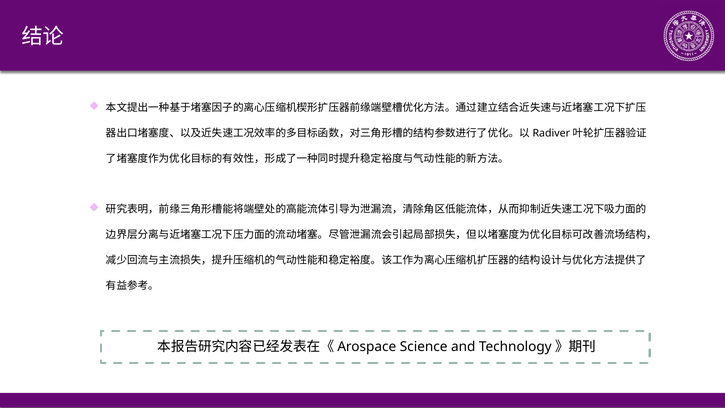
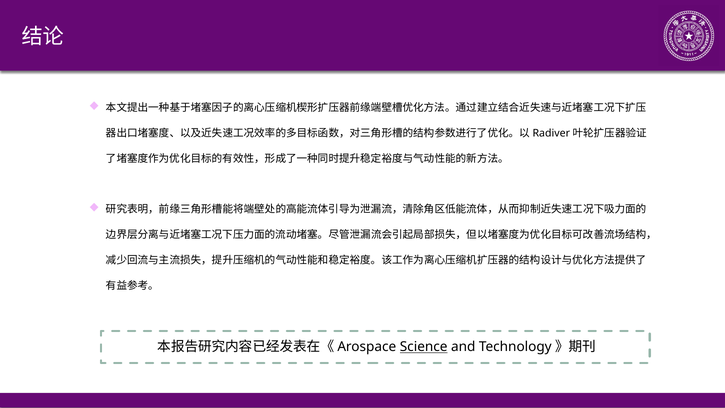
Science underline: none -> present (424, 347)
